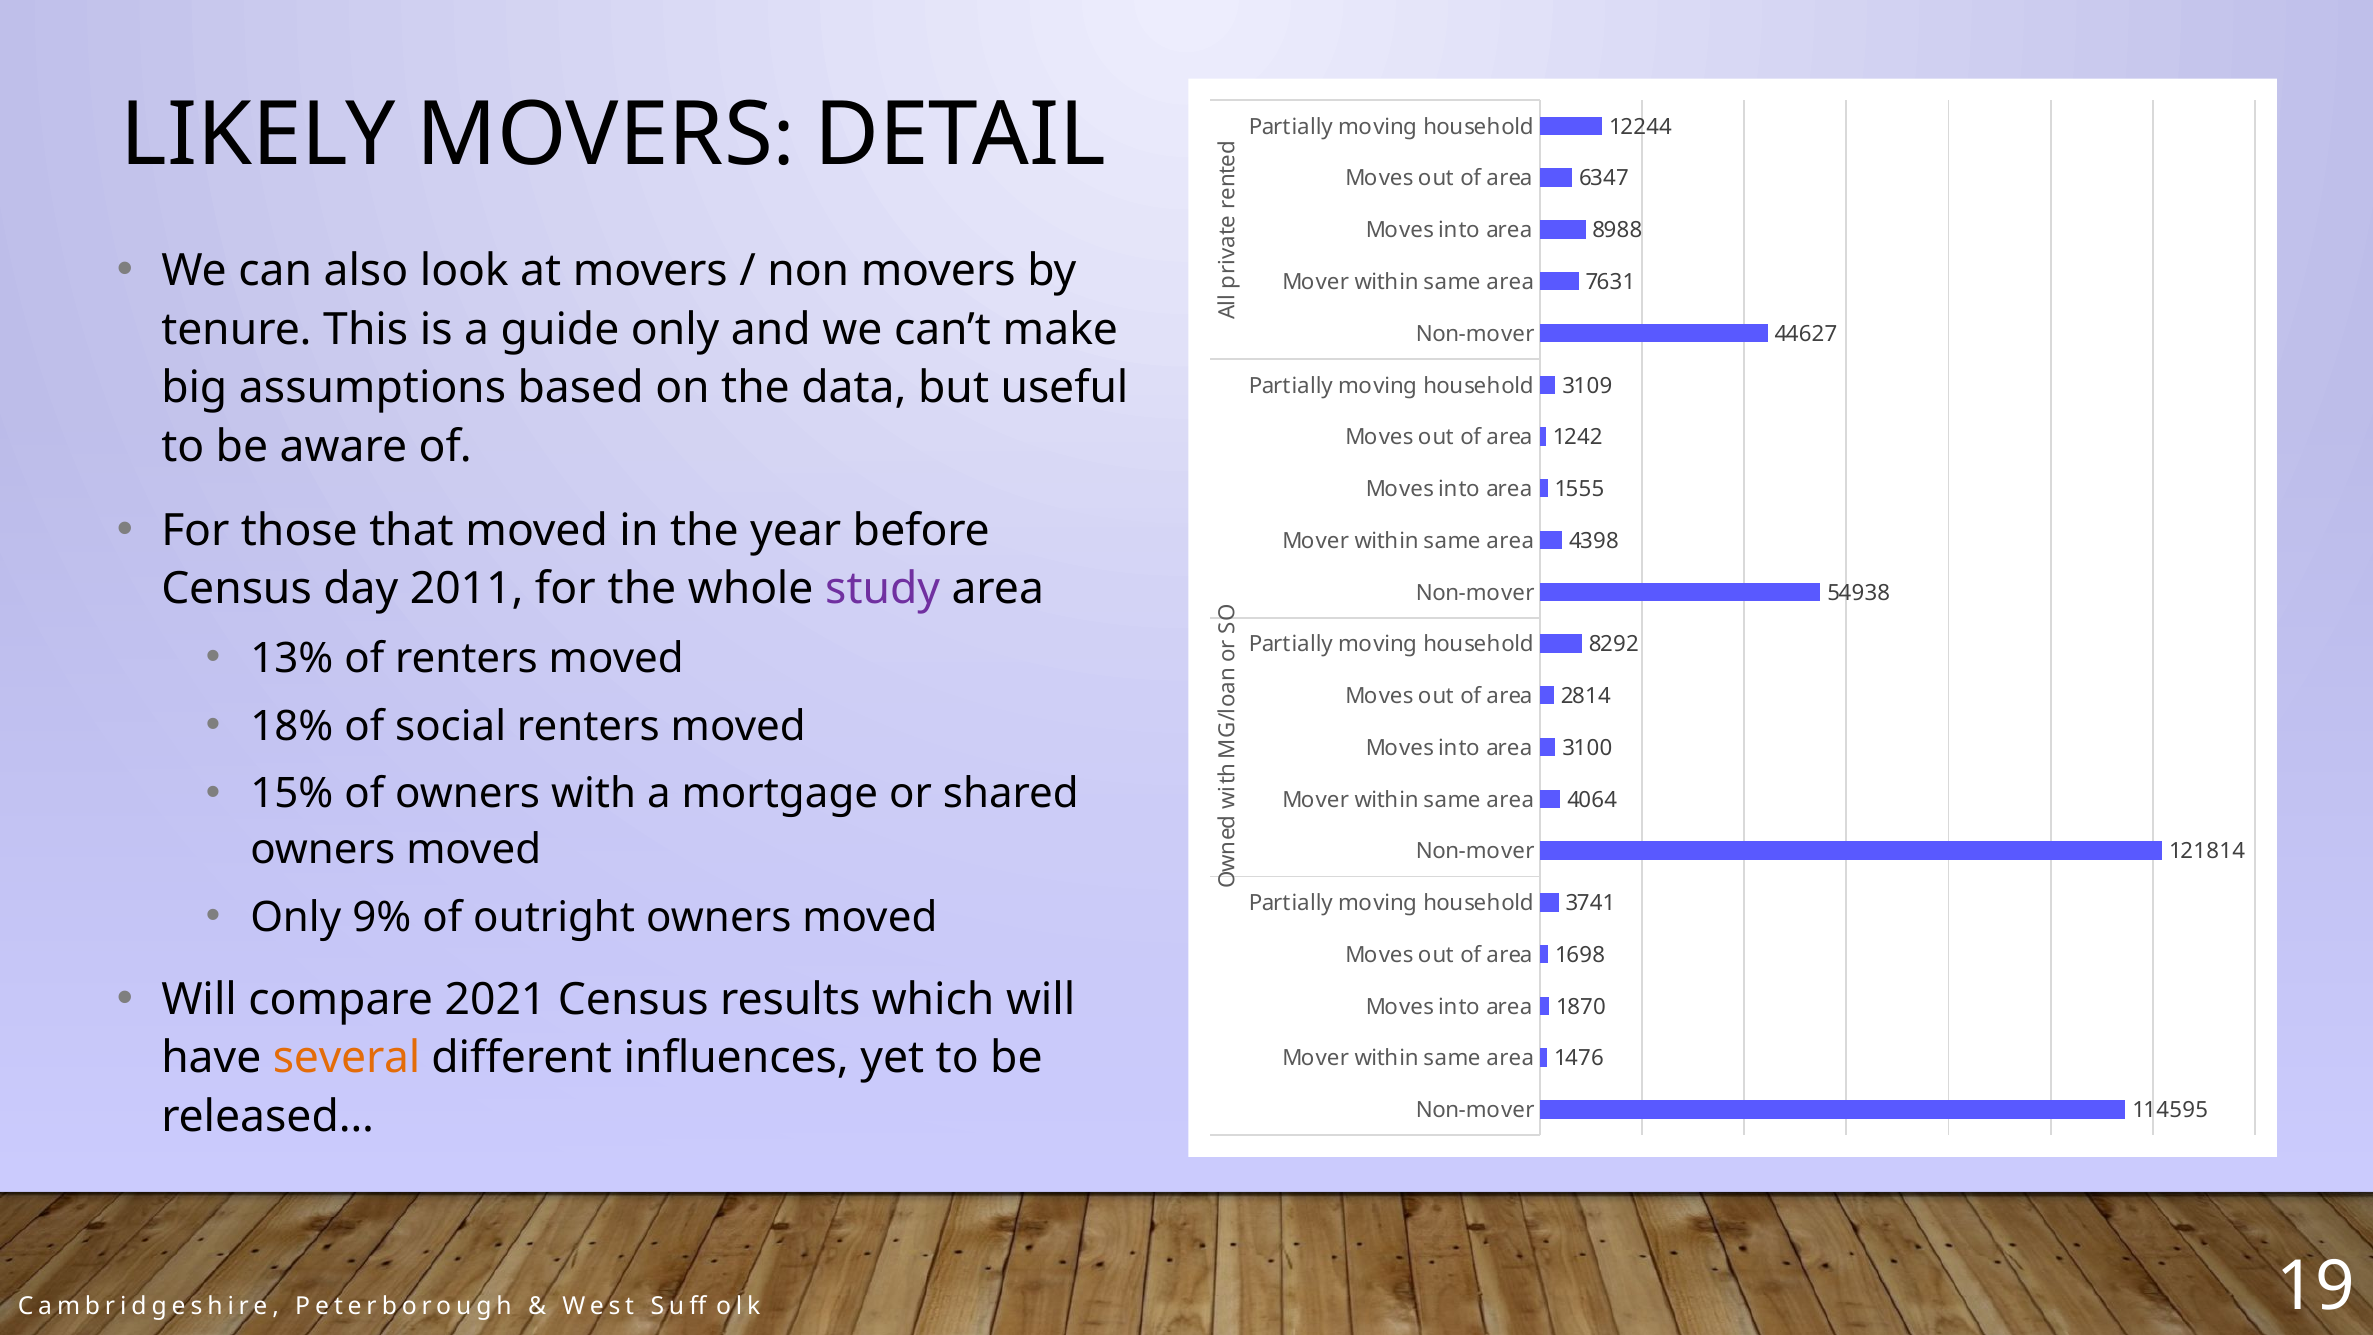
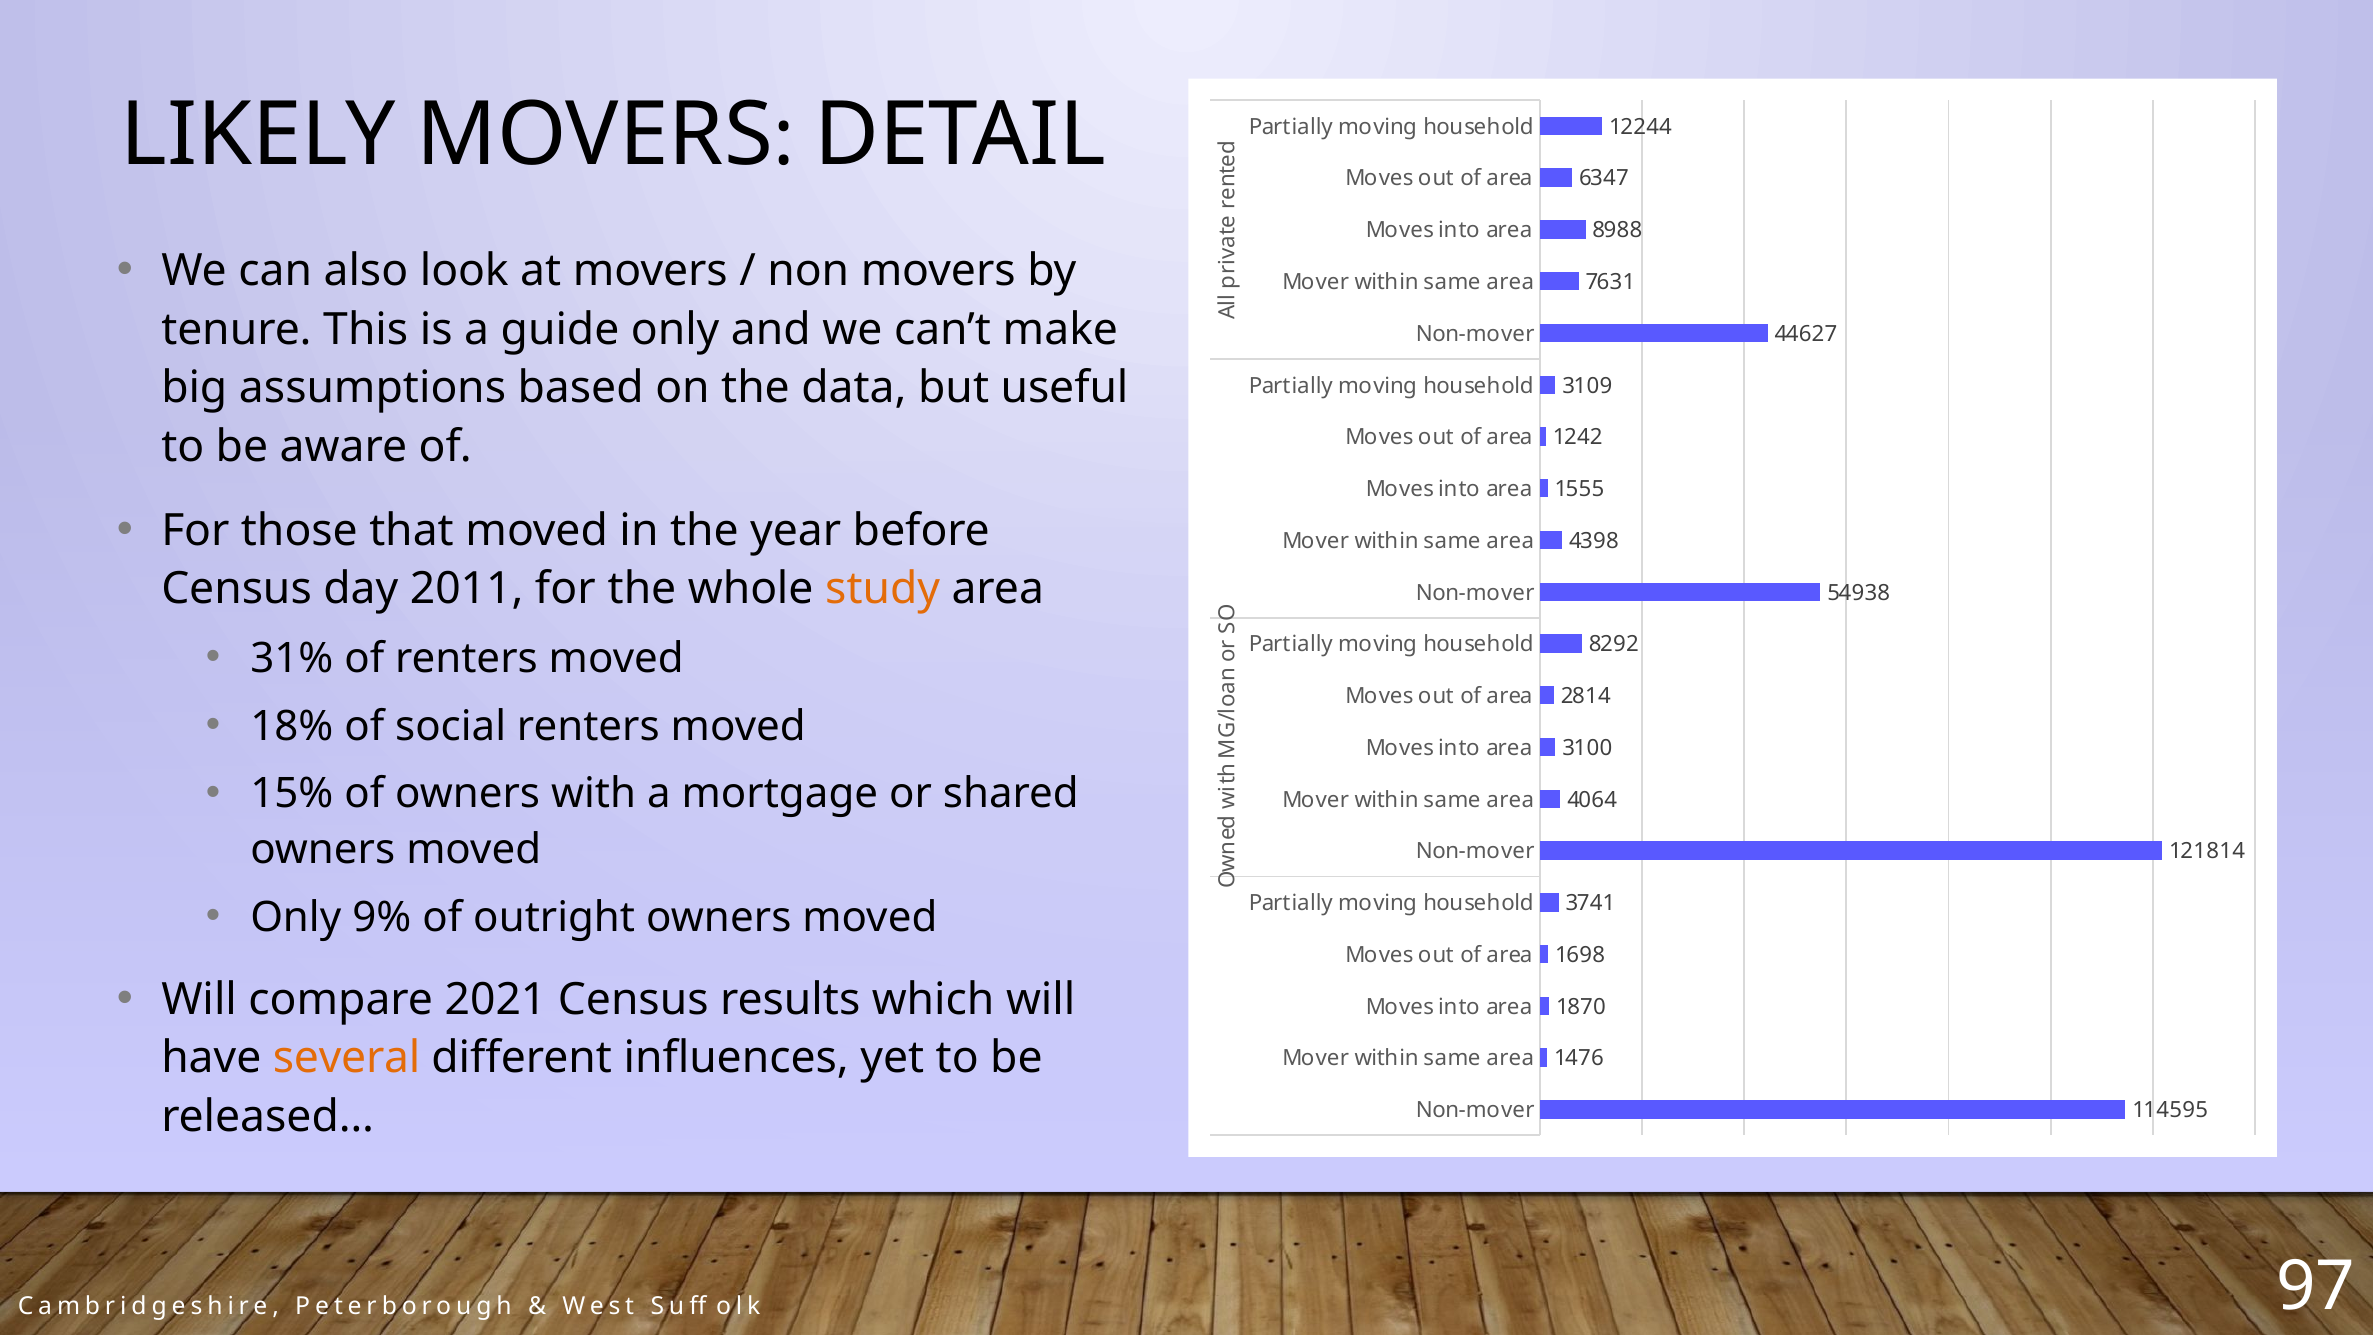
study colour: purple -> orange (883, 589)
13%: 13% -> 31% (292, 658)
19: 19 -> 97 (2316, 1286)
